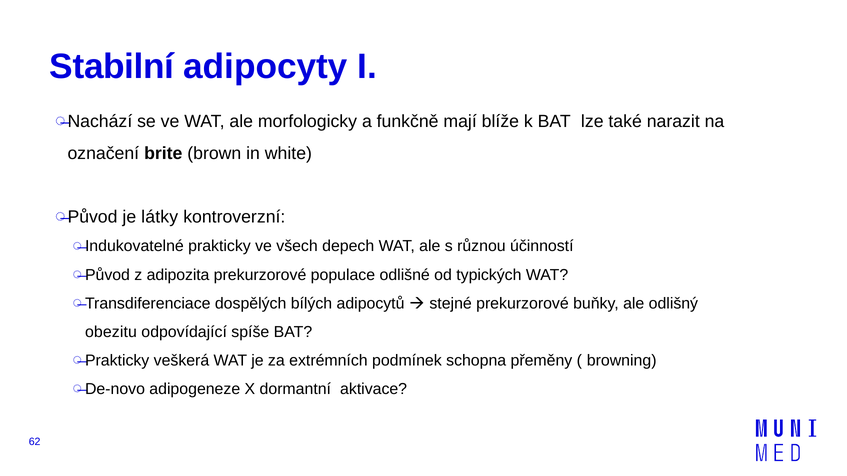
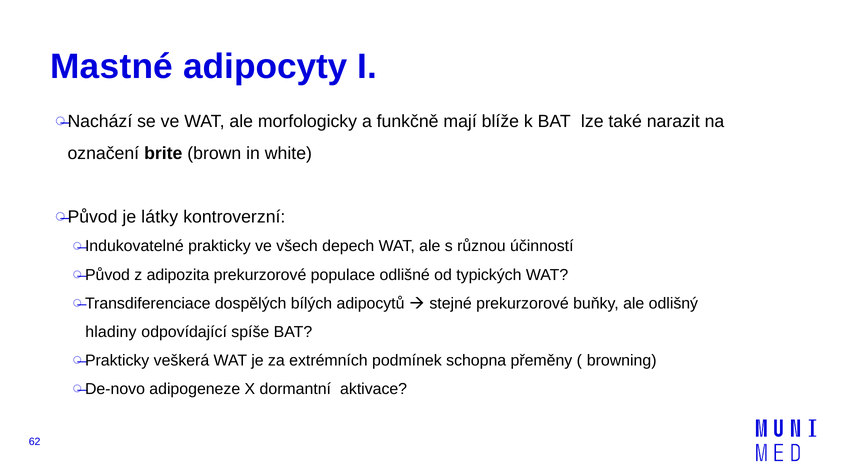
Stabilní: Stabilní -> Mastné (112, 67)
obezitu: obezitu -> hladiny (111, 332)
